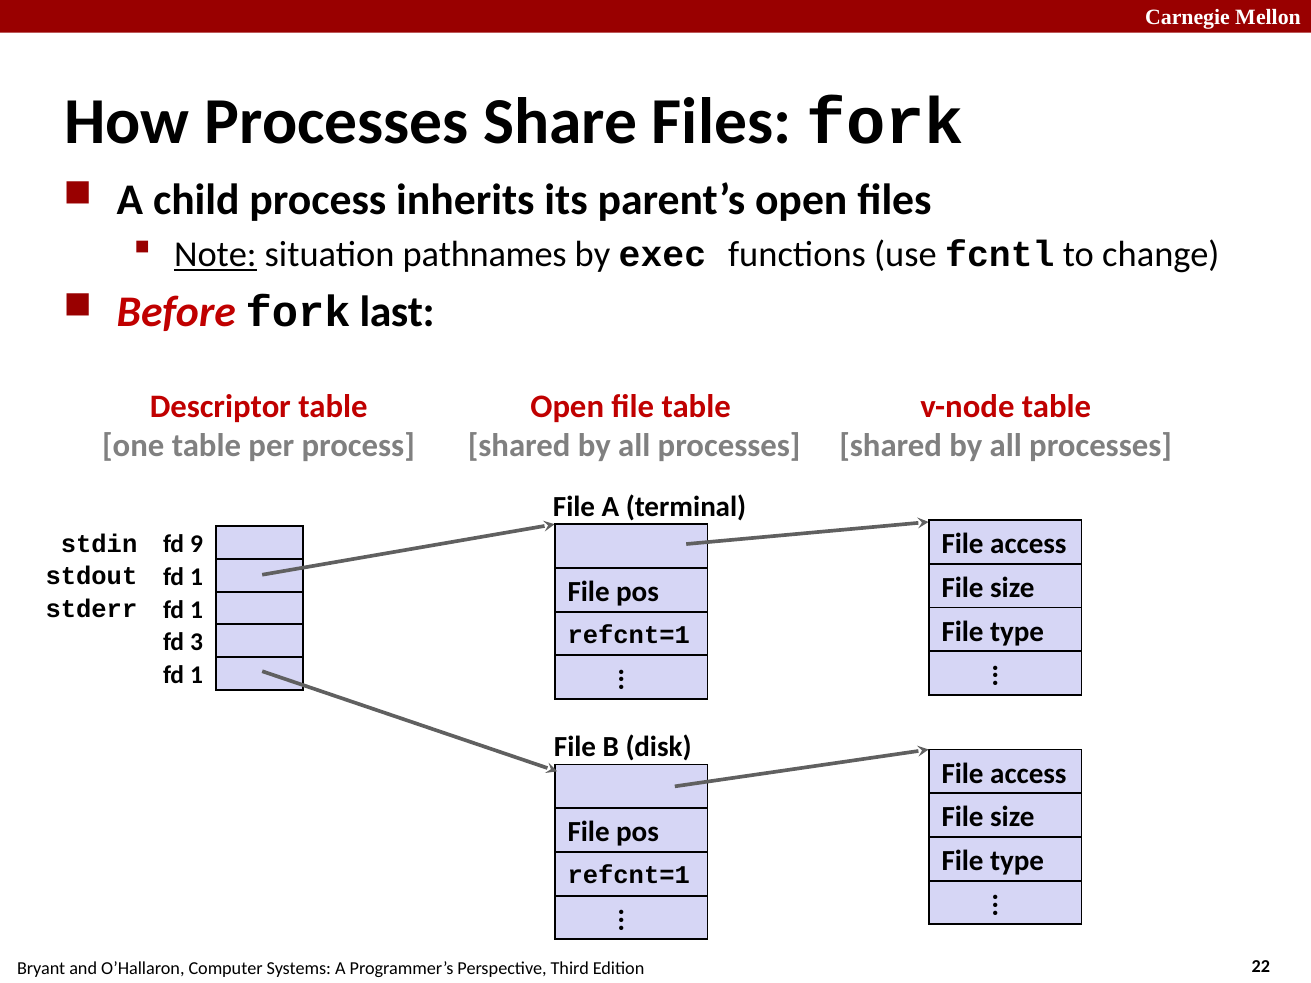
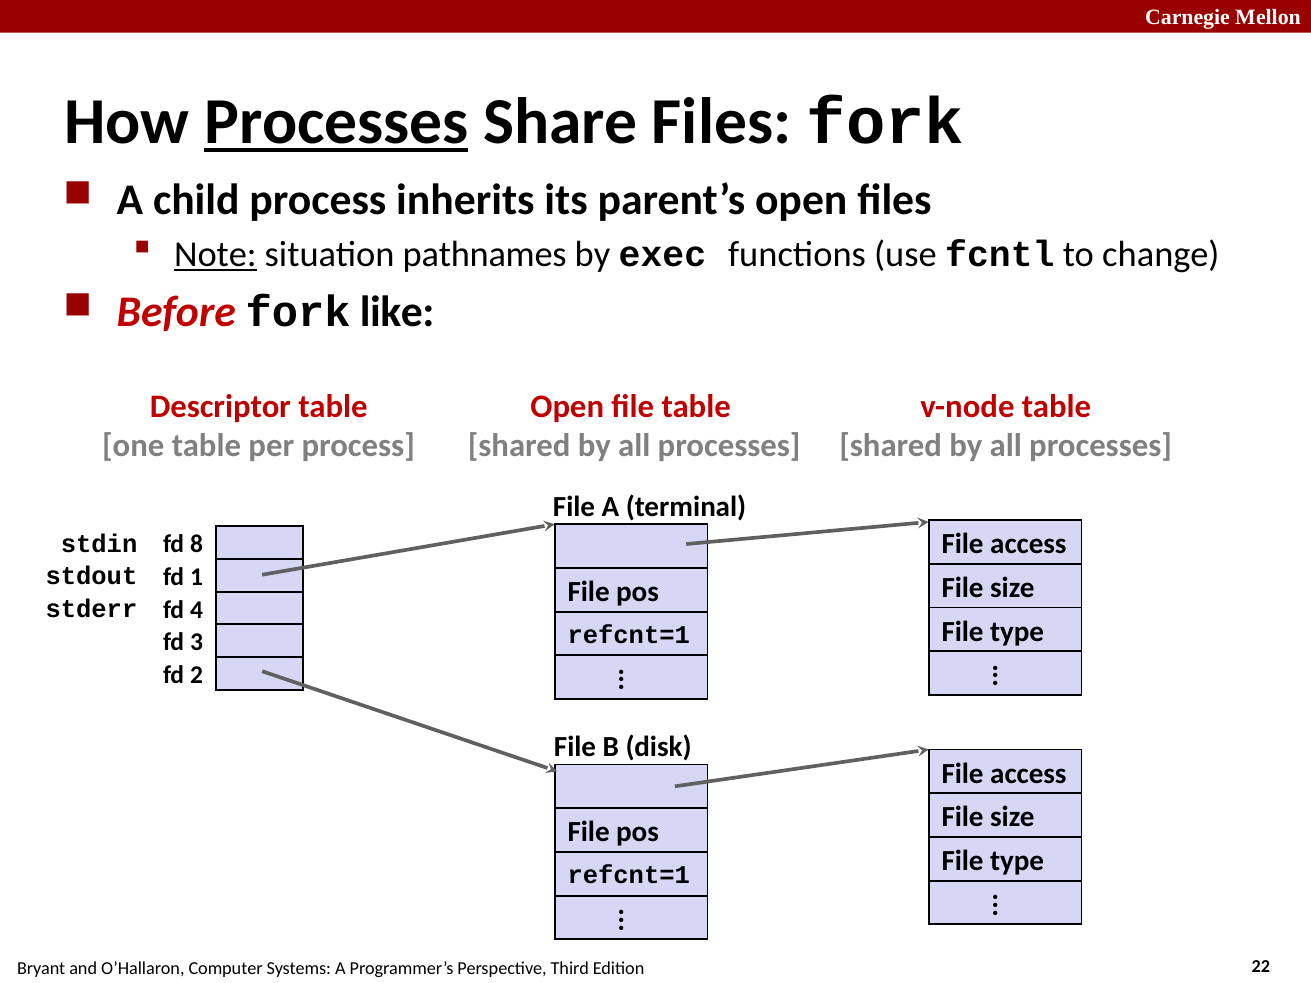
Processes underline: none -> present (336, 122)
last: last -> like (397, 312)
9: 9 -> 8 (197, 544)
1: 1 -> 4 (197, 610)
1: 1 -> 2 (197, 675)
